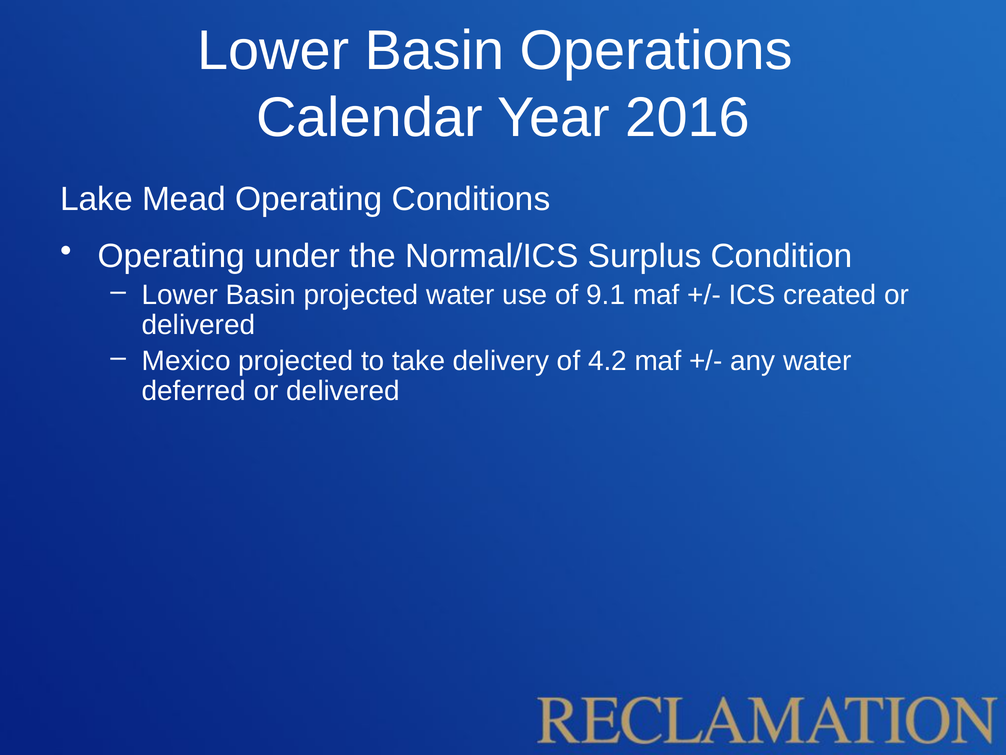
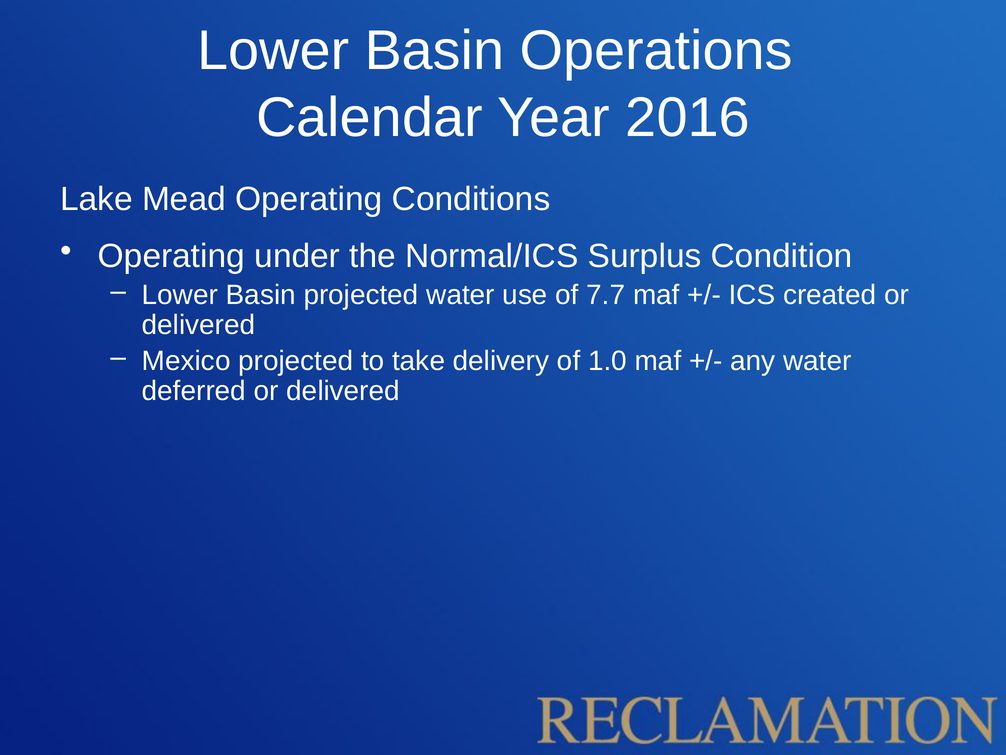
9.1: 9.1 -> 7.7 (606, 295)
4.2: 4.2 -> 1.0 (607, 361)
